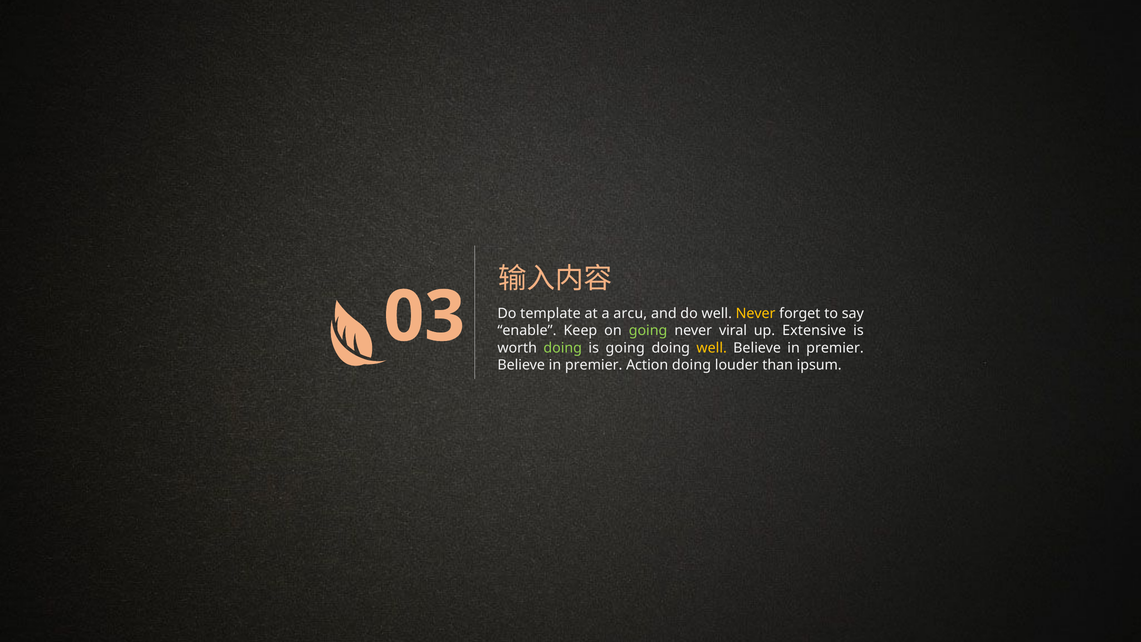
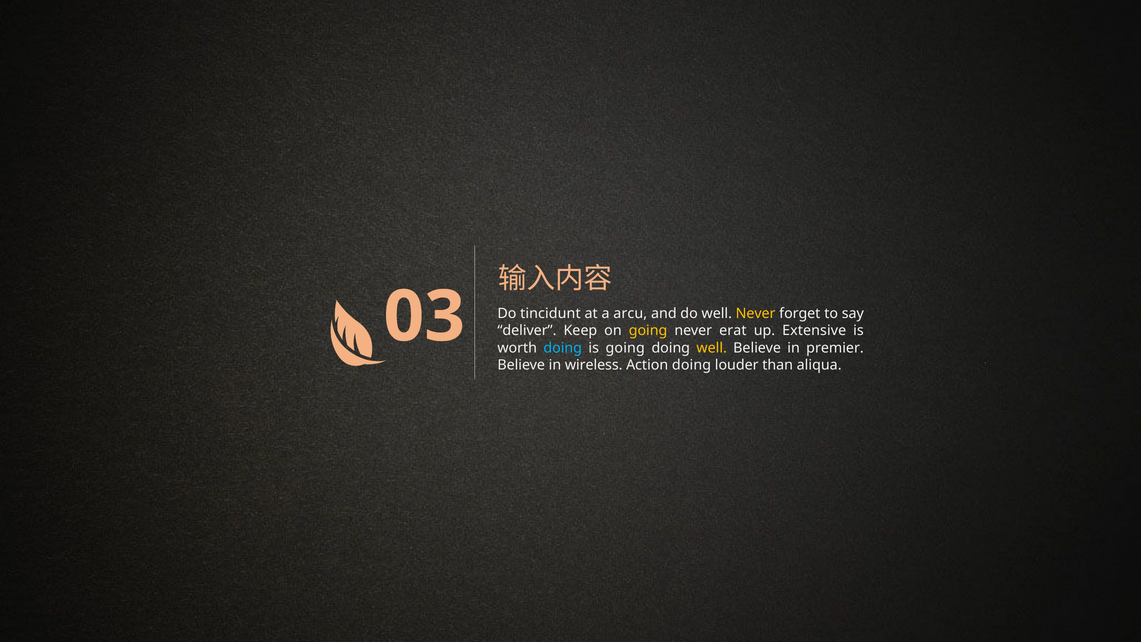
template: template -> tincidunt (550, 314)
enable: enable -> deliver (527, 331)
going colour: light green -> yellow (648, 331)
viral: viral -> erat (733, 331)
doing colour: light green -> light blue (563, 348)
premier: premier -> wireless (594, 365)
ipsum: ipsum -> aliqua (819, 365)
